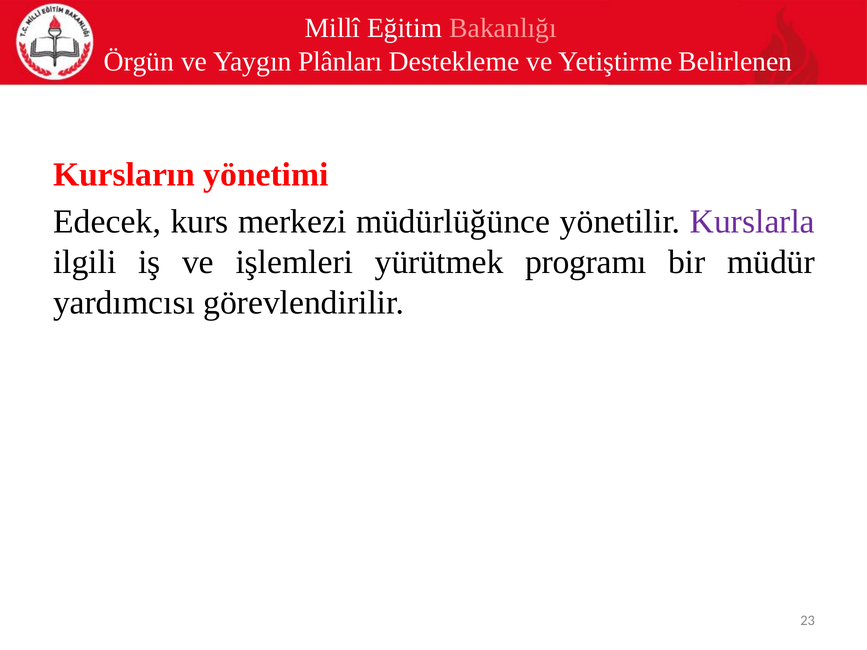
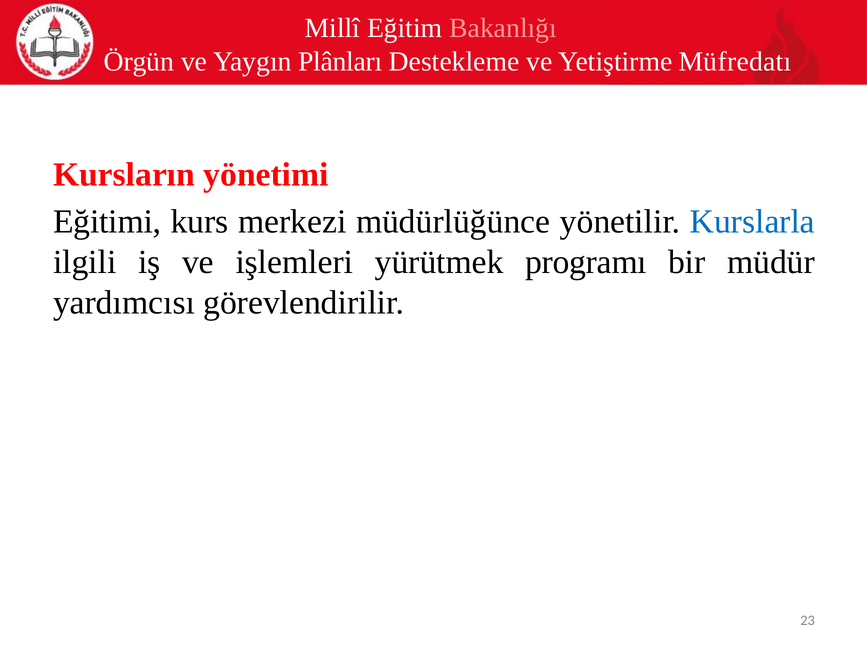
Belirlenen: Belirlenen -> Müfredatı (735, 62)
Edecek: Edecek -> Eğitimi (107, 222)
Kurslarla colour: purple -> blue (752, 222)
